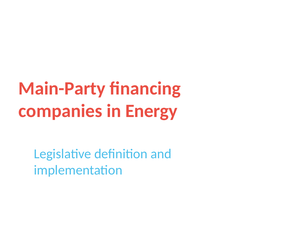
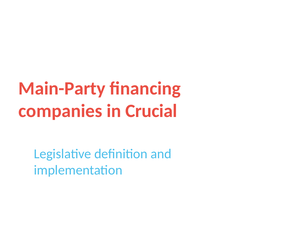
Energy: Energy -> Crucial (151, 111)
